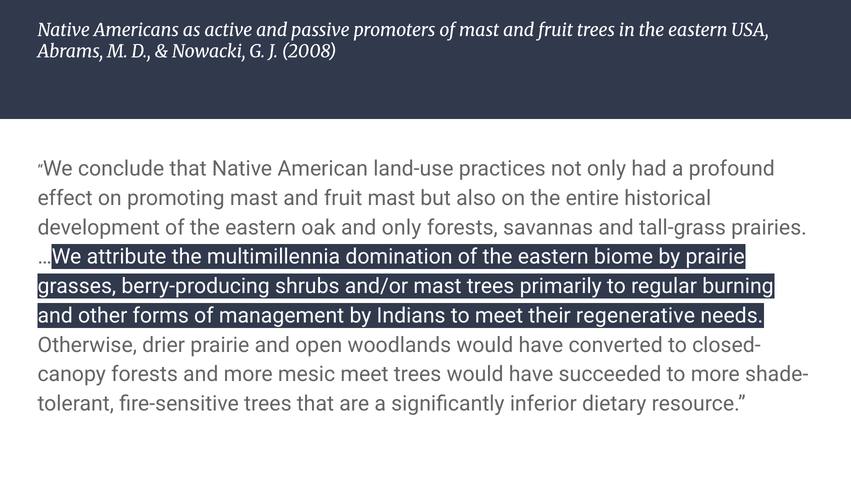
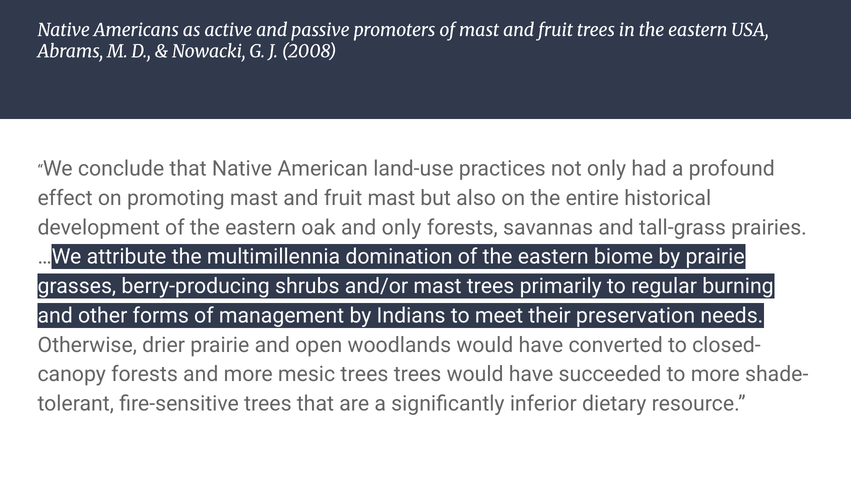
regenerative: regenerative -> preservation (636, 315)
mesic meet: meet -> trees (364, 374)
